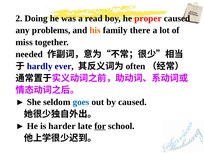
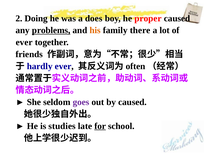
read: read -> does (94, 18)
problems underline: none -> present (51, 30)
miss: miss -> ever (24, 42)
needed: needed -> friends (29, 54)
goes colour: blue -> purple (81, 102)
harder: harder -> studies (62, 126)
